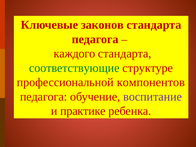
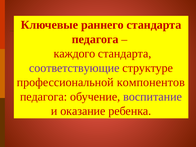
законов: законов -> раннего (102, 25)
соответствующие colour: green -> purple (74, 68)
практике: практике -> оказание (83, 111)
